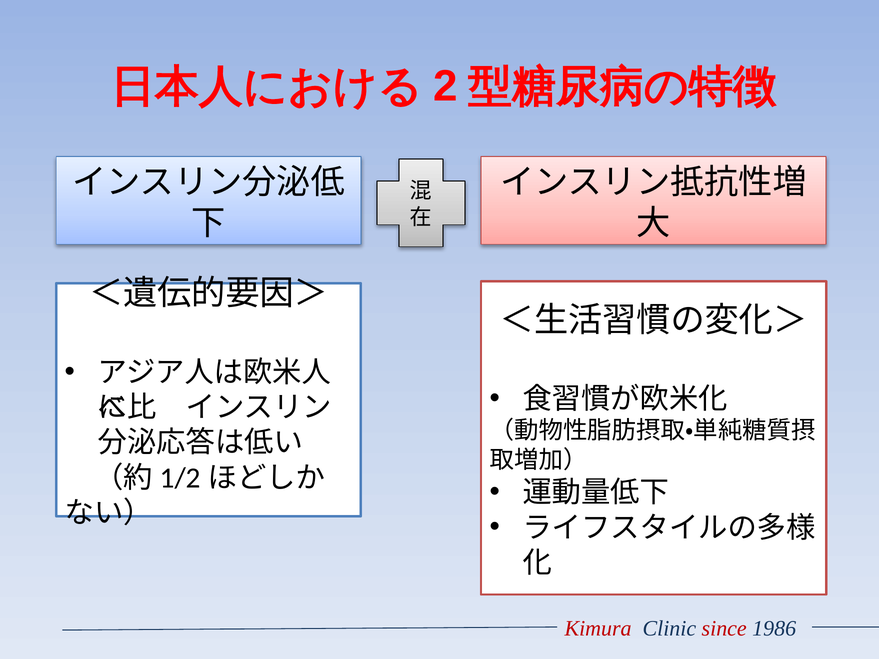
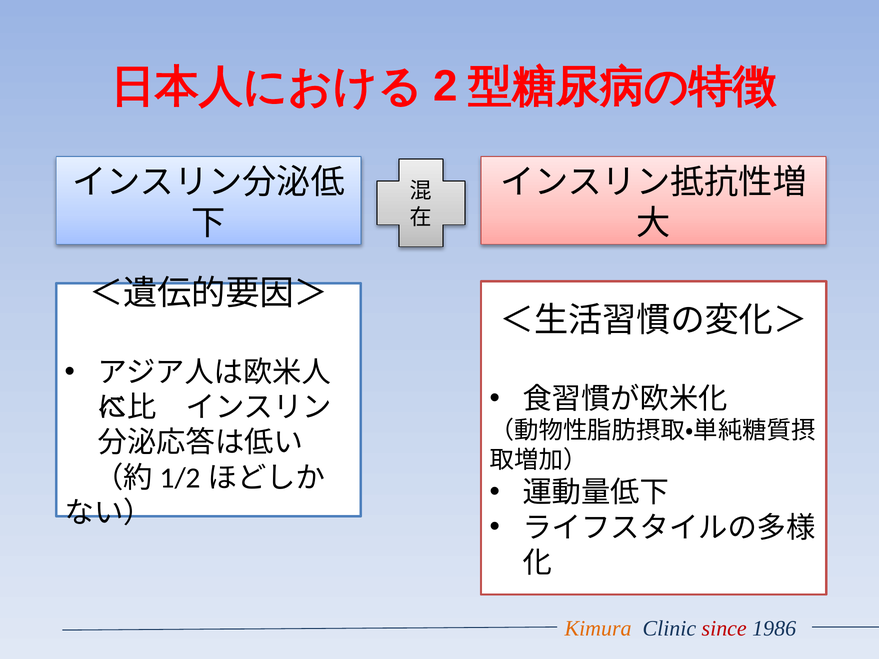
Kimura colour: red -> orange (598, 629)
